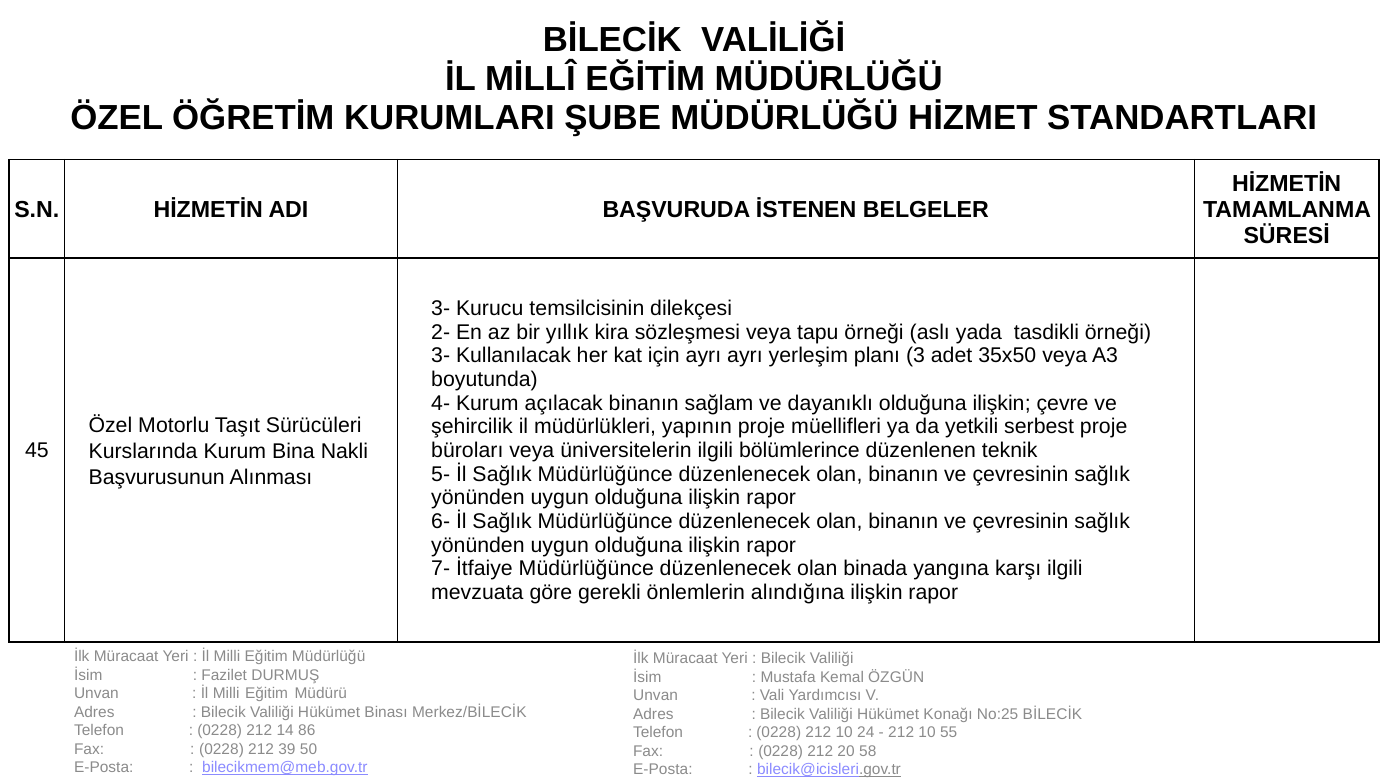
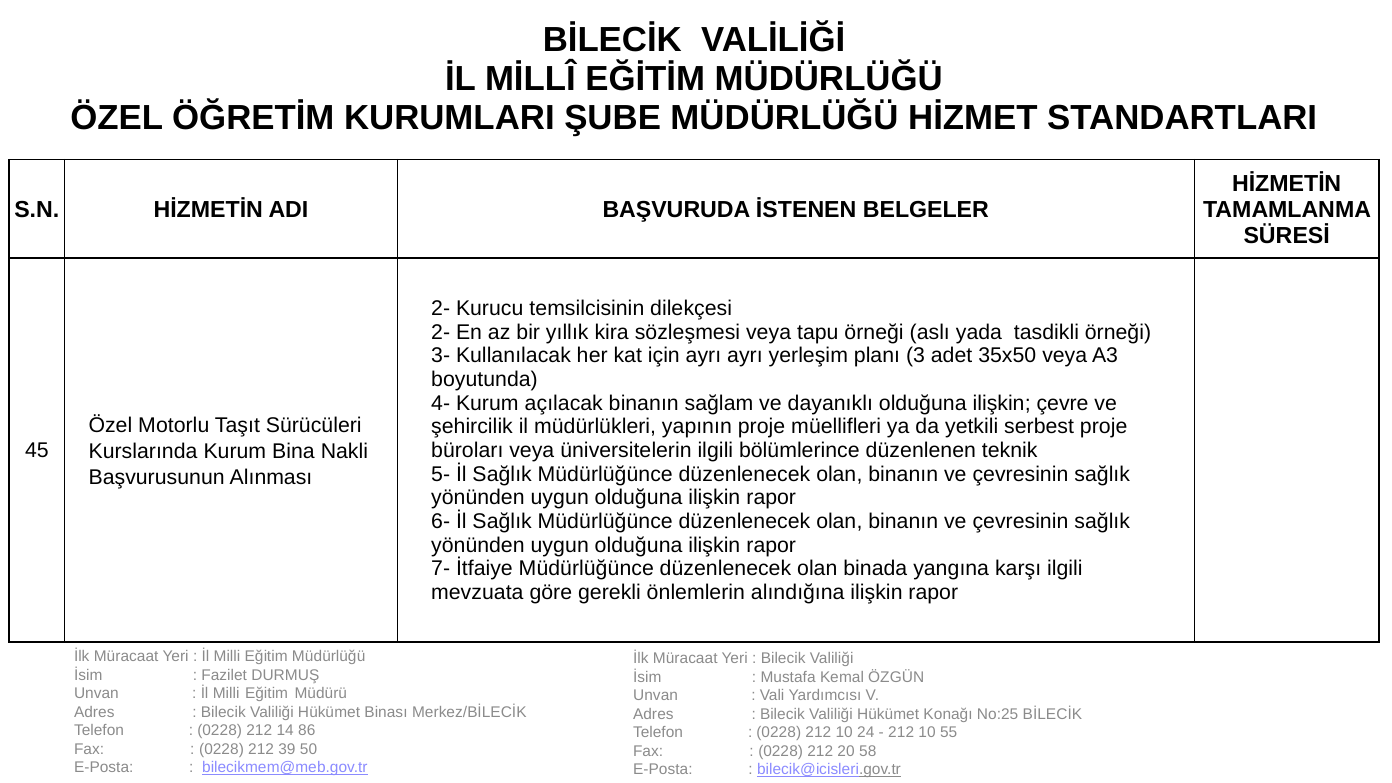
3-: 3- -> 2- (441, 308)
